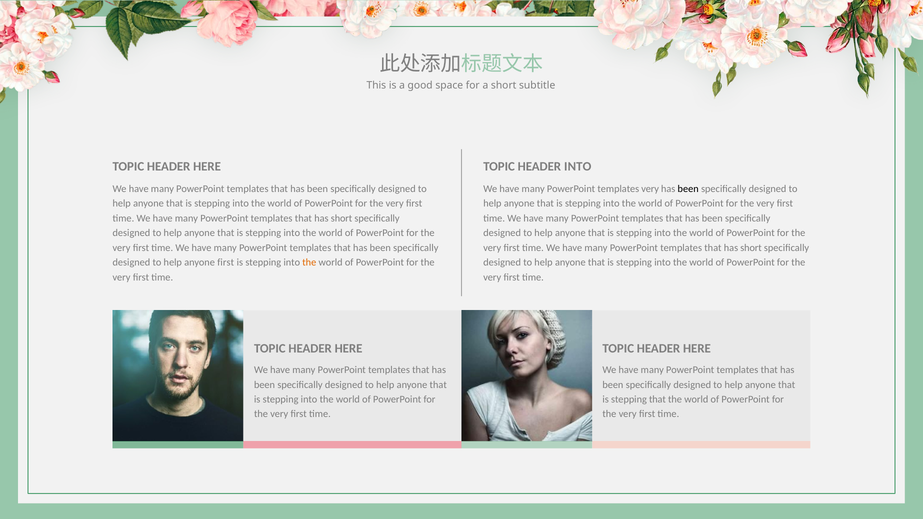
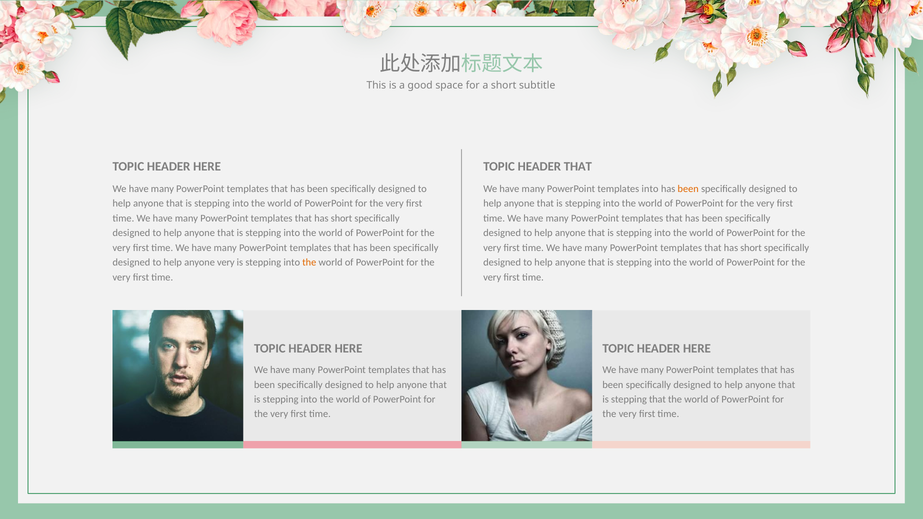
HEADER INTO: INTO -> THAT (578, 166)
templates very: very -> into (650, 189)
been colour: black -> orange (688, 189)
anyone first: first -> very (226, 263)
